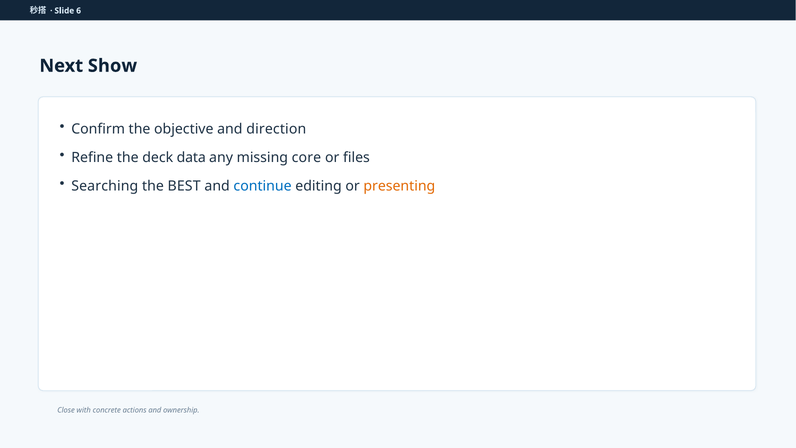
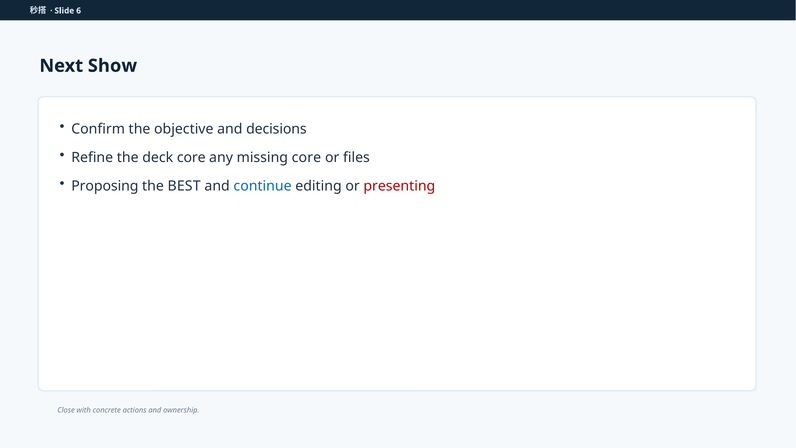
direction: direction -> decisions (276, 129)
deck data: data -> core (191, 157)
Searching: Searching -> Proposing (105, 186)
presenting colour: orange -> red (399, 186)
